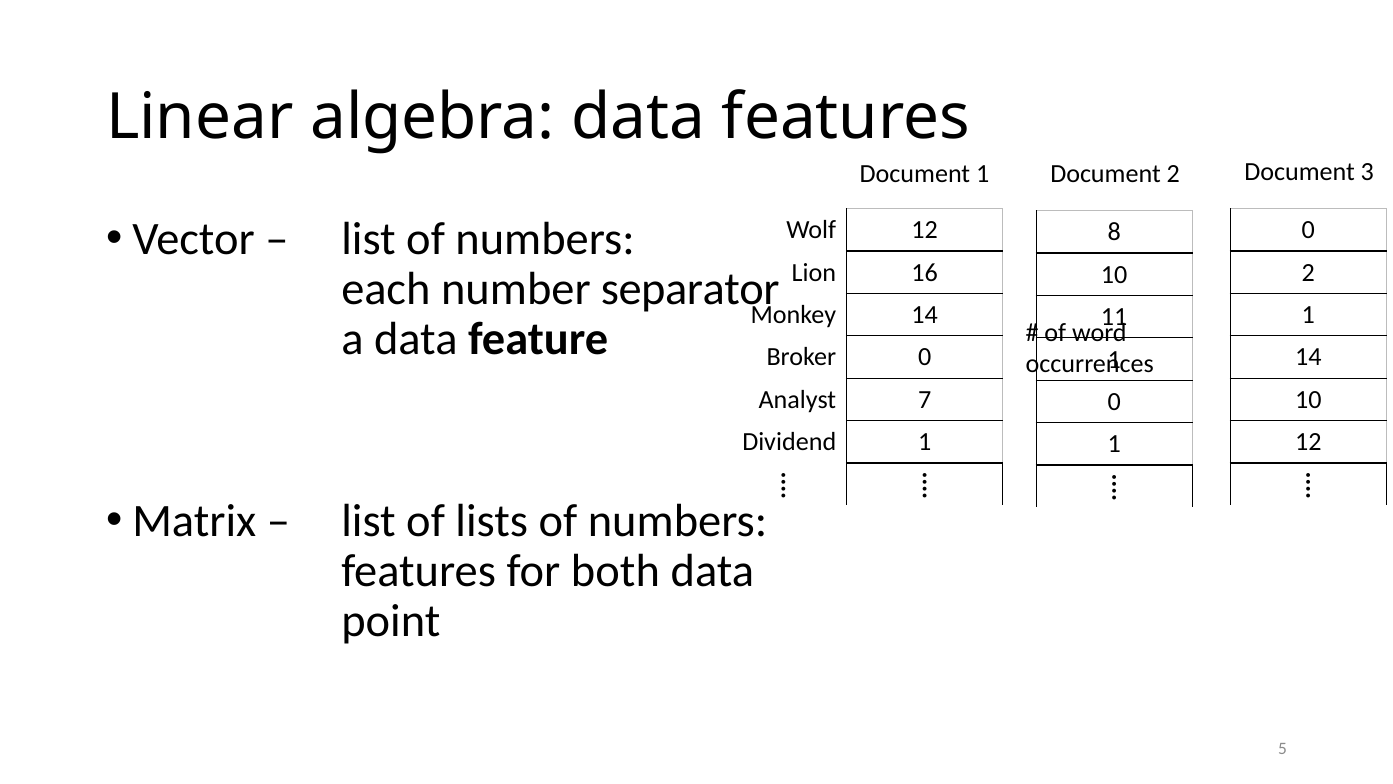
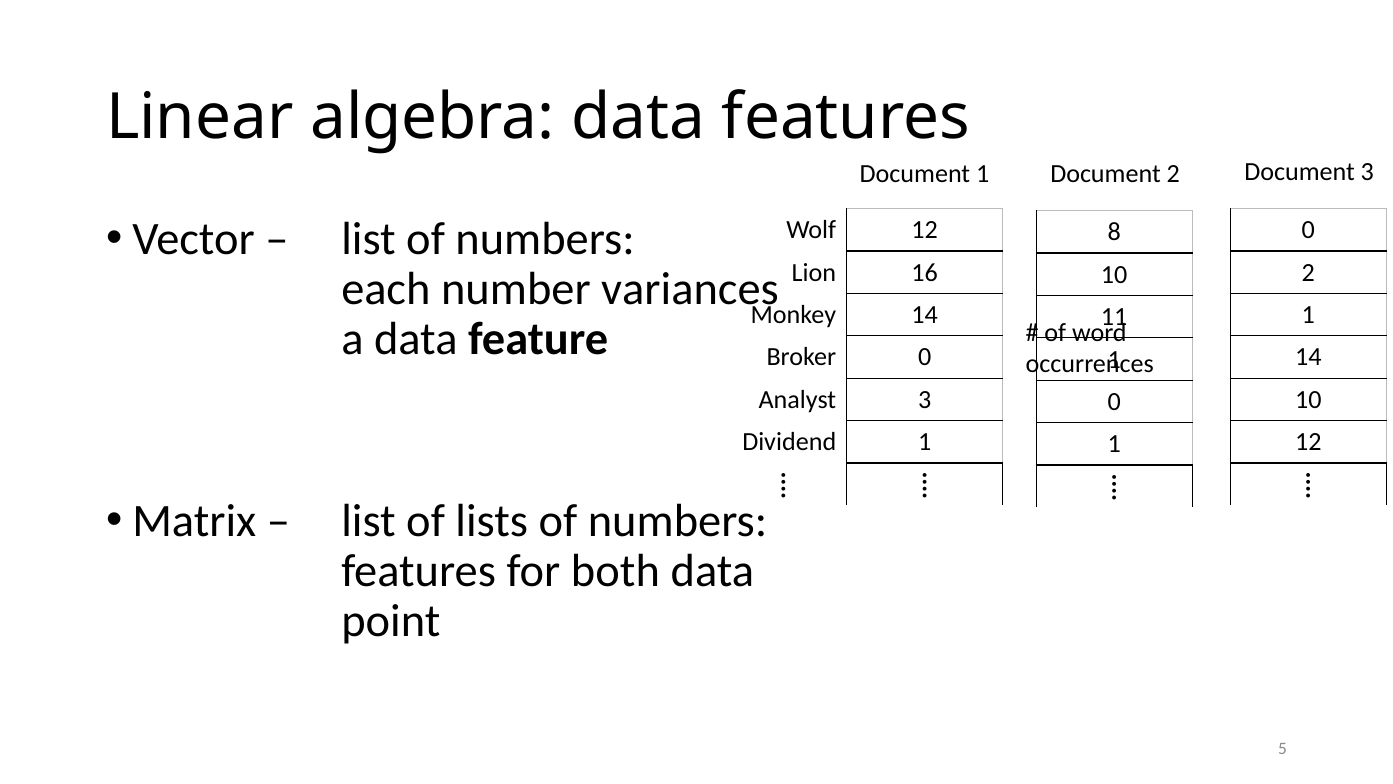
separator: separator -> variances (690, 289)
Analyst 7: 7 -> 3 (925, 400)
